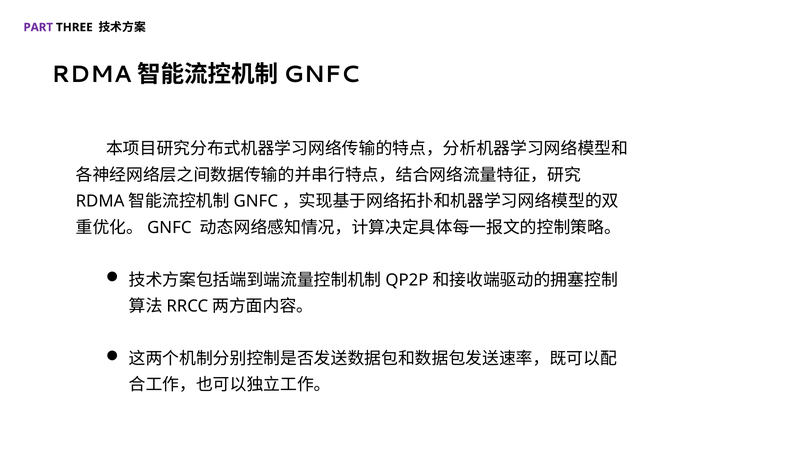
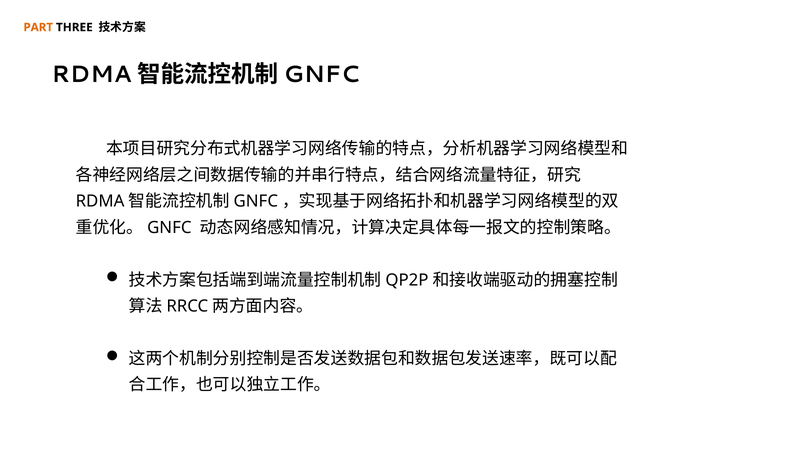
PART colour: purple -> orange (38, 27)
